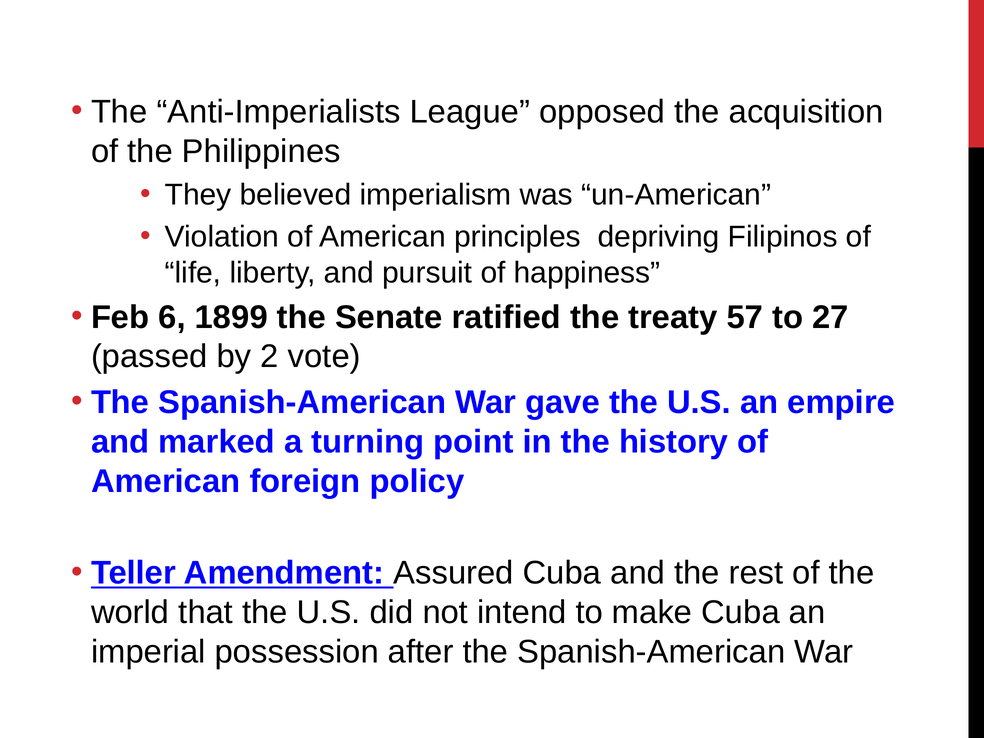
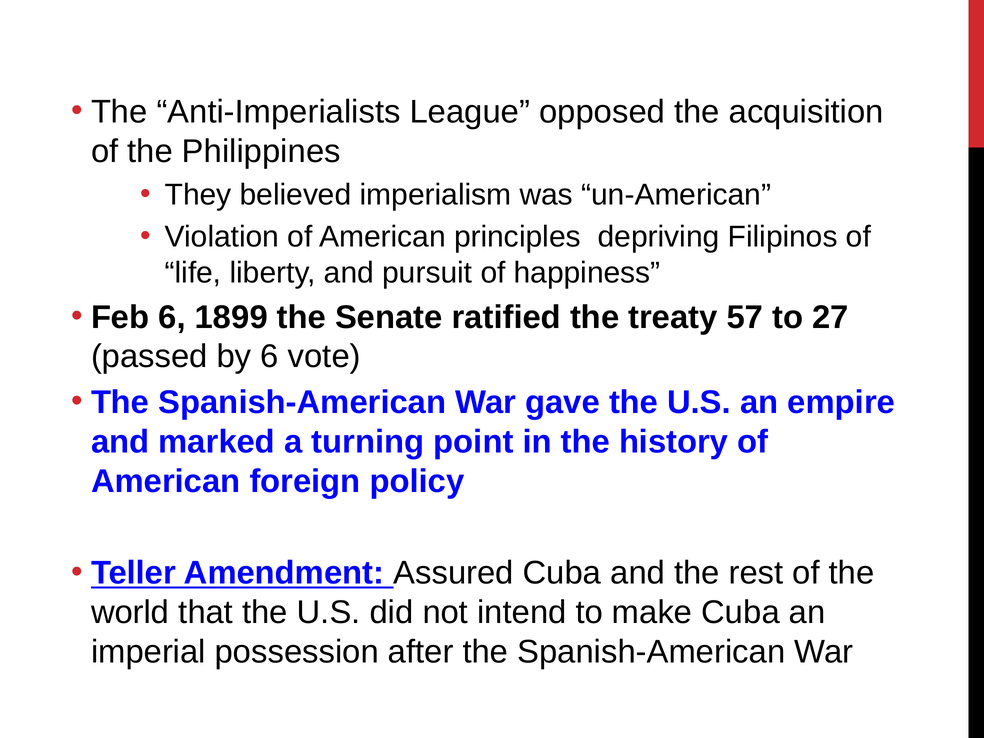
by 2: 2 -> 6 (270, 357)
